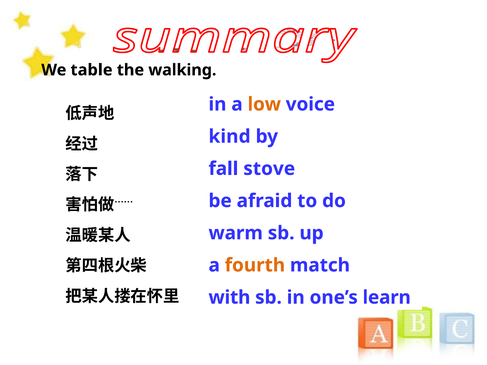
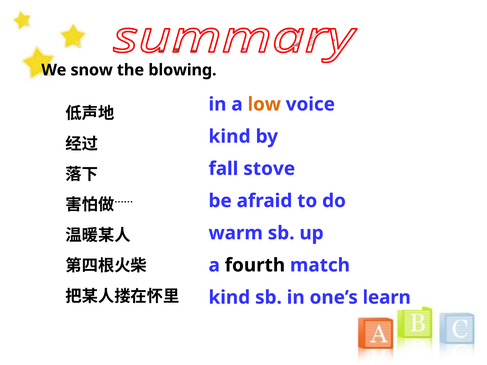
table: table -> snow (92, 70)
walking: walking -> blowing (182, 70)
fourth colour: orange -> black (255, 265)
with: with -> kind (229, 298)
